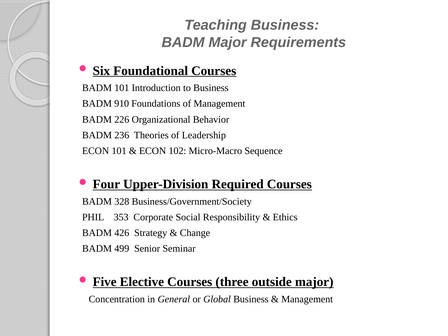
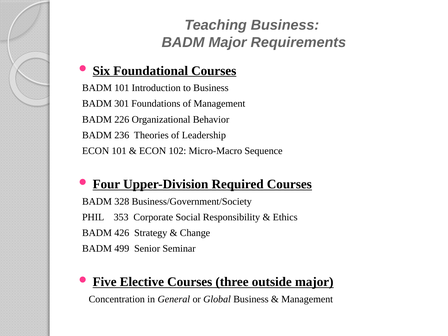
910: 910 -> 301 (122, 104)
